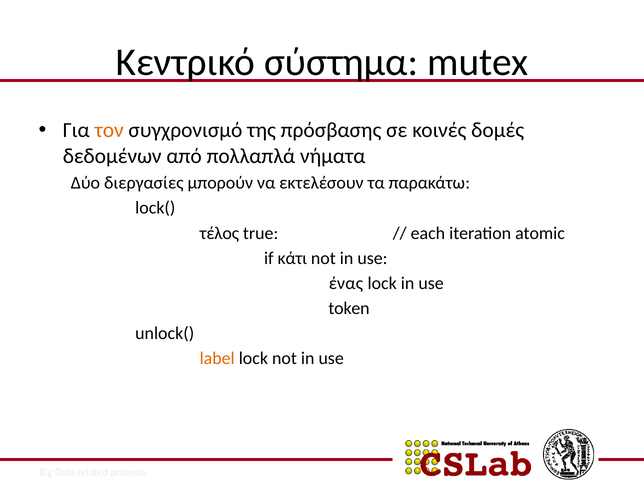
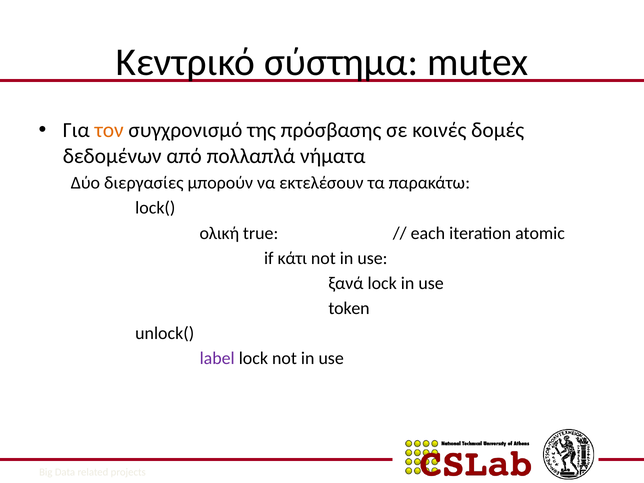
τέλος: τέλος -> ολική (219, 233)
ένας: ένας -> ξανά (346, 283)
label colour: orange -> purple (217, 358)
